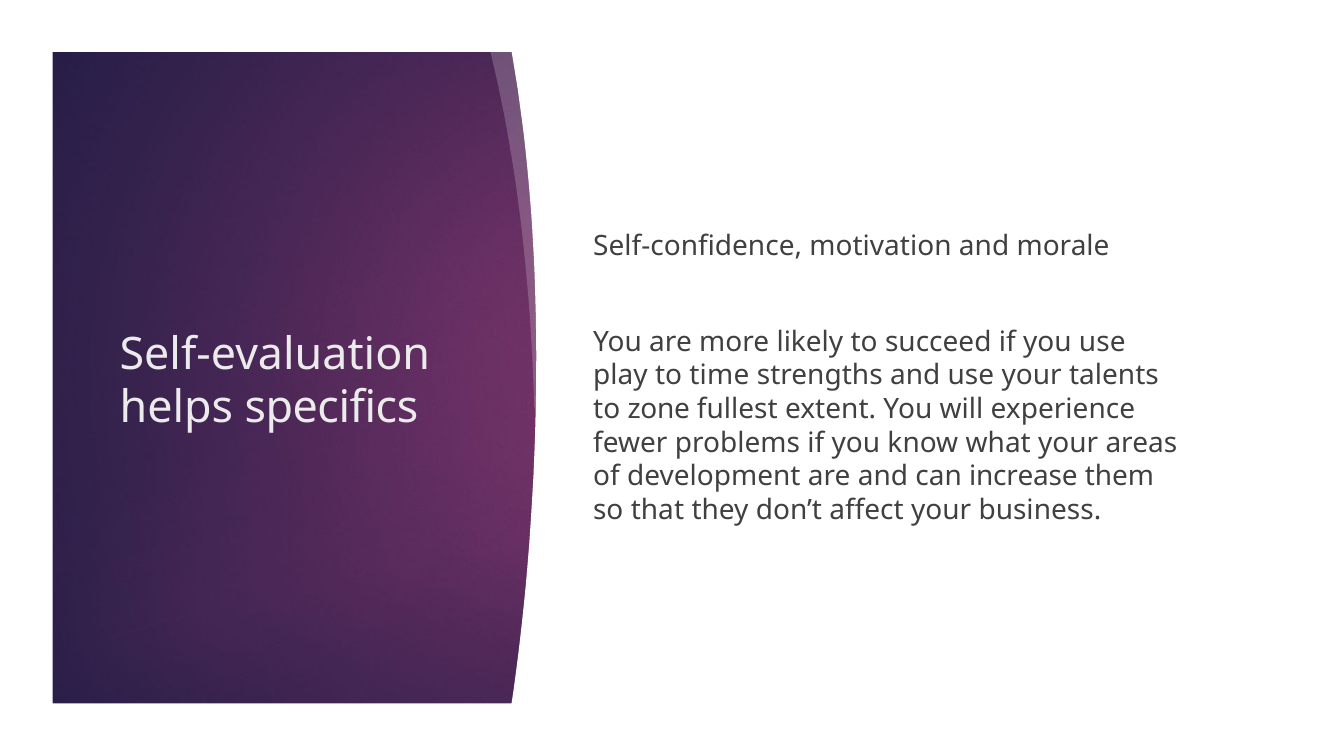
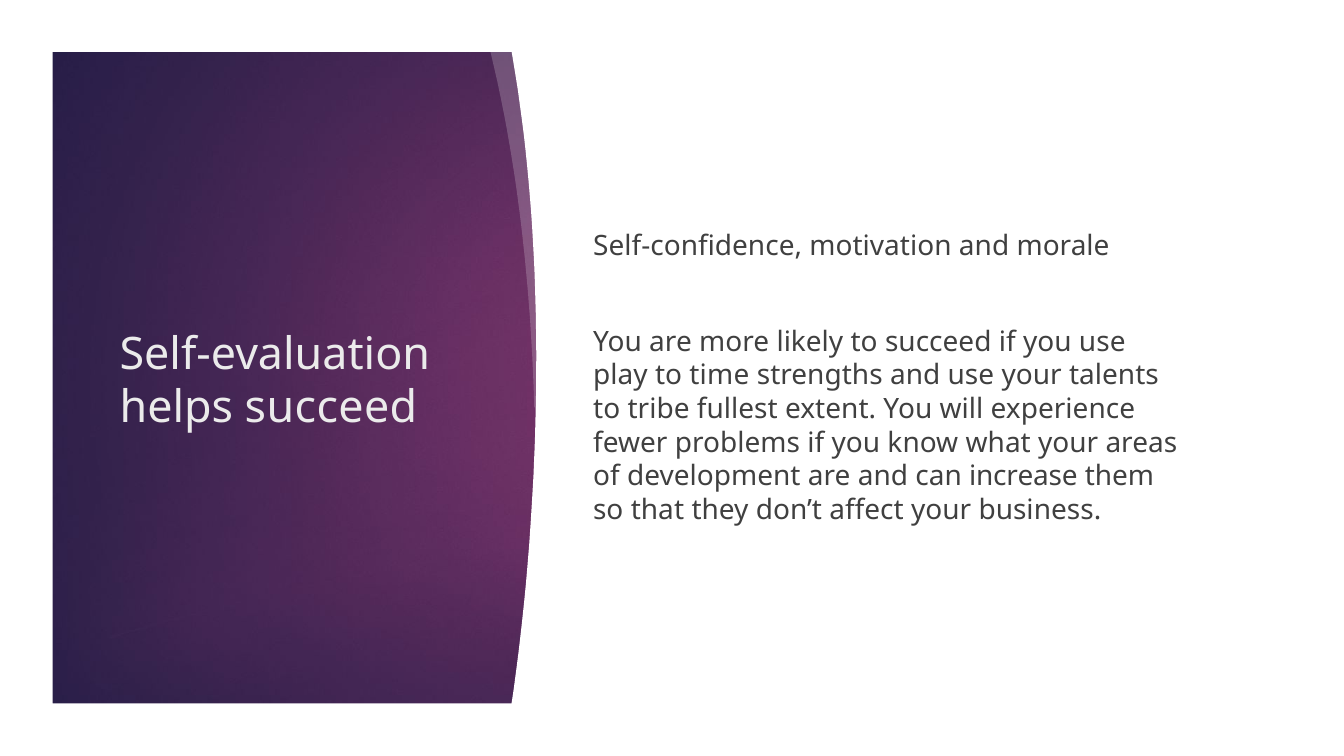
helps specifics: specifics -> succeed (331, 408)
zone: zone -> tribe (659, 409)
